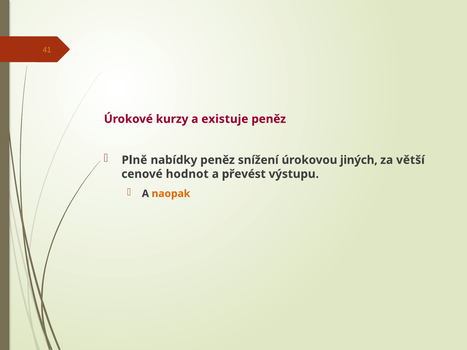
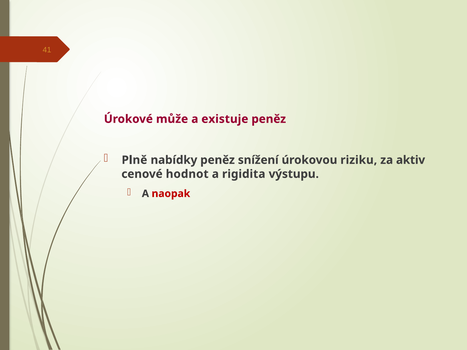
kurzy: kurzy -> může (172, 119)
jiných: jiných -> riziku (359, 160)
větší: větší -> aktiv (411, 160)
převést: převést -> rigidita (244, 174)
naopak colour: orange -> red (171, 194)
